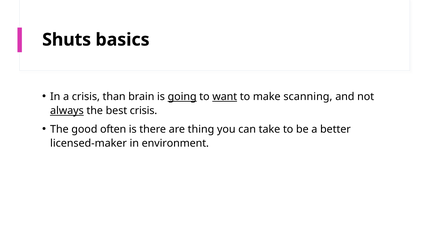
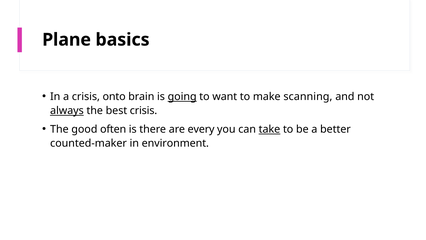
Shuts: Shuts -> Plane (67, 40)
than: than -> onto (114, 97)
want underline: present -> none (225, 97)
thing: thing -> every (201, 129)
take underline: none -> present (269, 129)
licensed-maker: licensed-maker -> counted-maker (89, 143)
